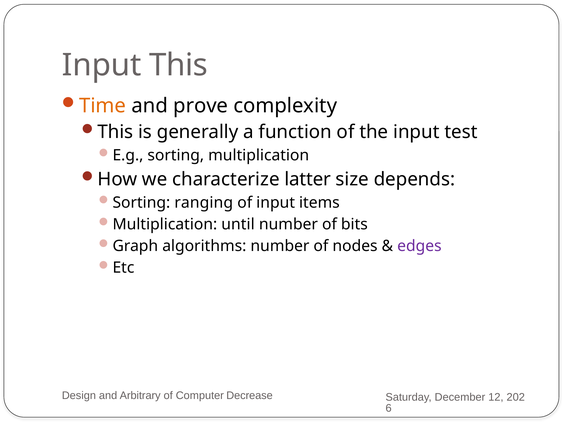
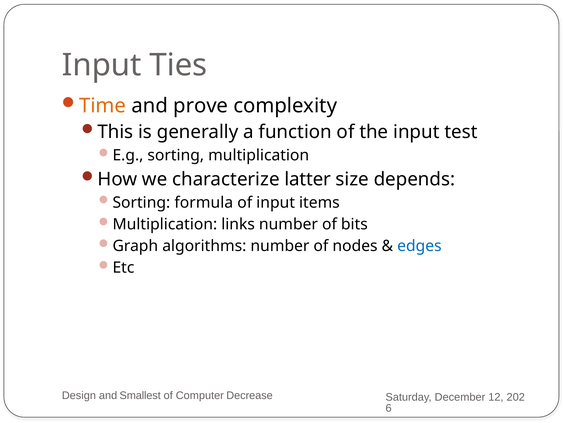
Input This: This -> Ties (178, 65)
ranging: ranging -> formula (204, 202)
until: until -> links (238, 224)
edges colour: purple -> blue (419, 246)
Arbitrary: Arbitrary -> Smallest (140, 395)
